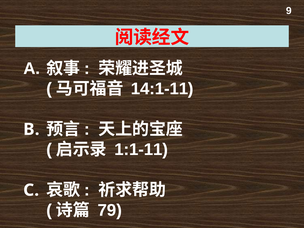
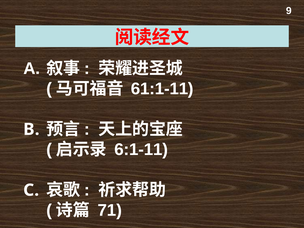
14:1-11: 14:1-11 -> 61:1-11 (162, 89)
1:1-11: 1:1-11 -> 6:1-11 (141, 150)
79: 79 -> 71 (110, 210)
